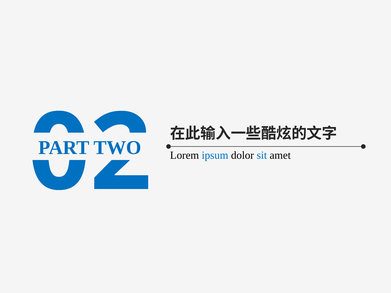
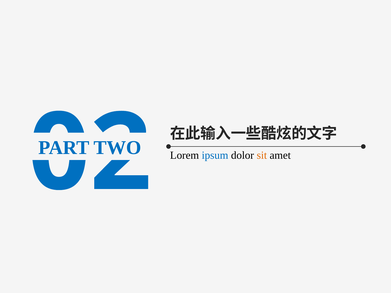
sit colour: blue -> orange (262, 155)
